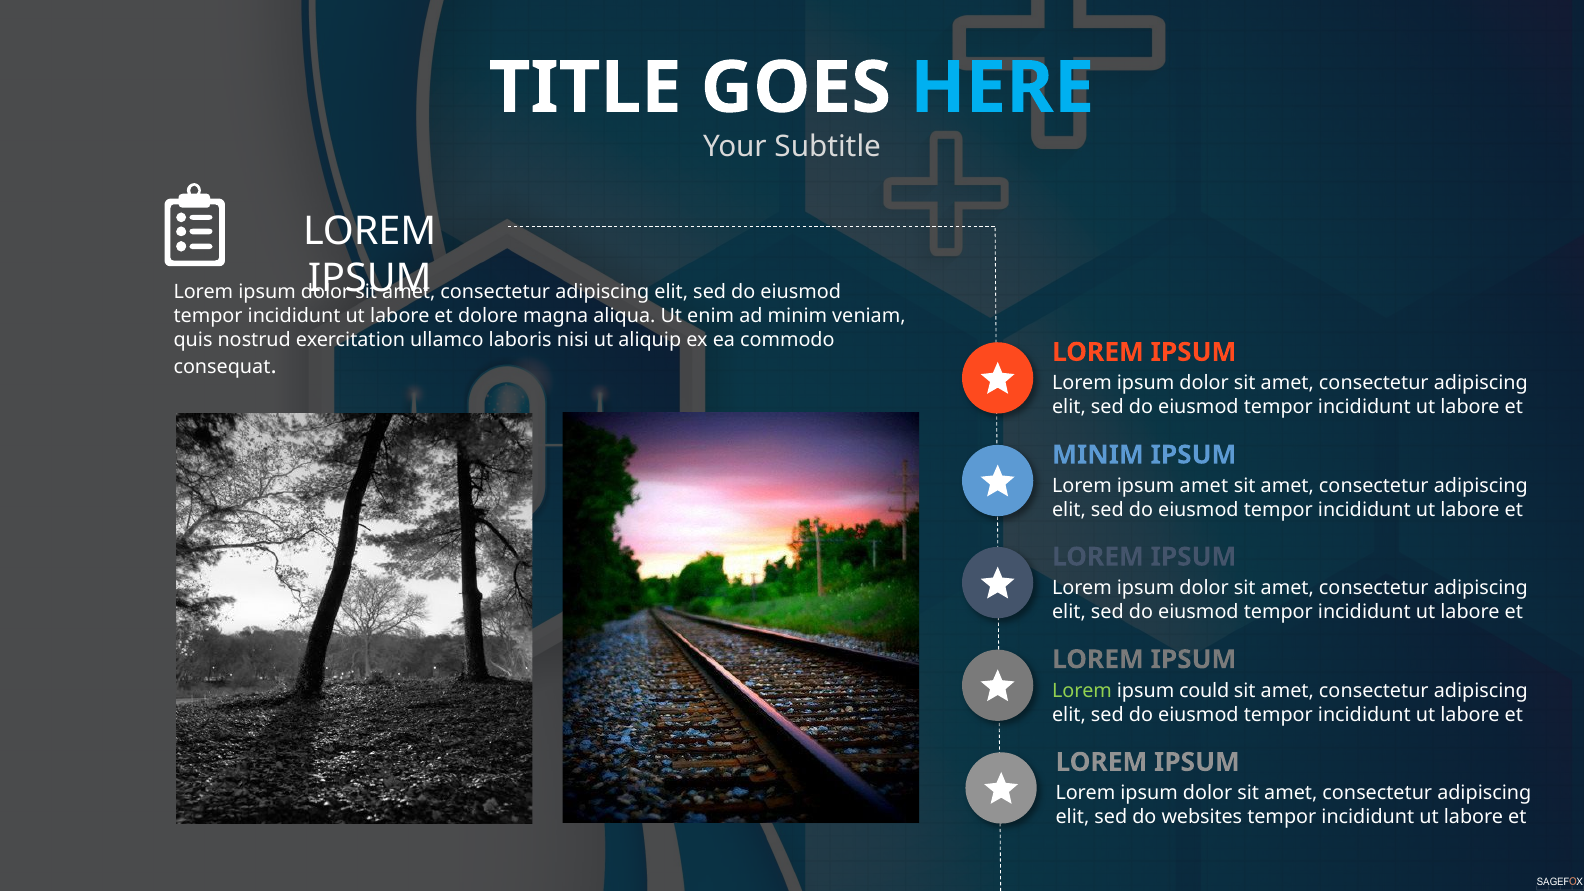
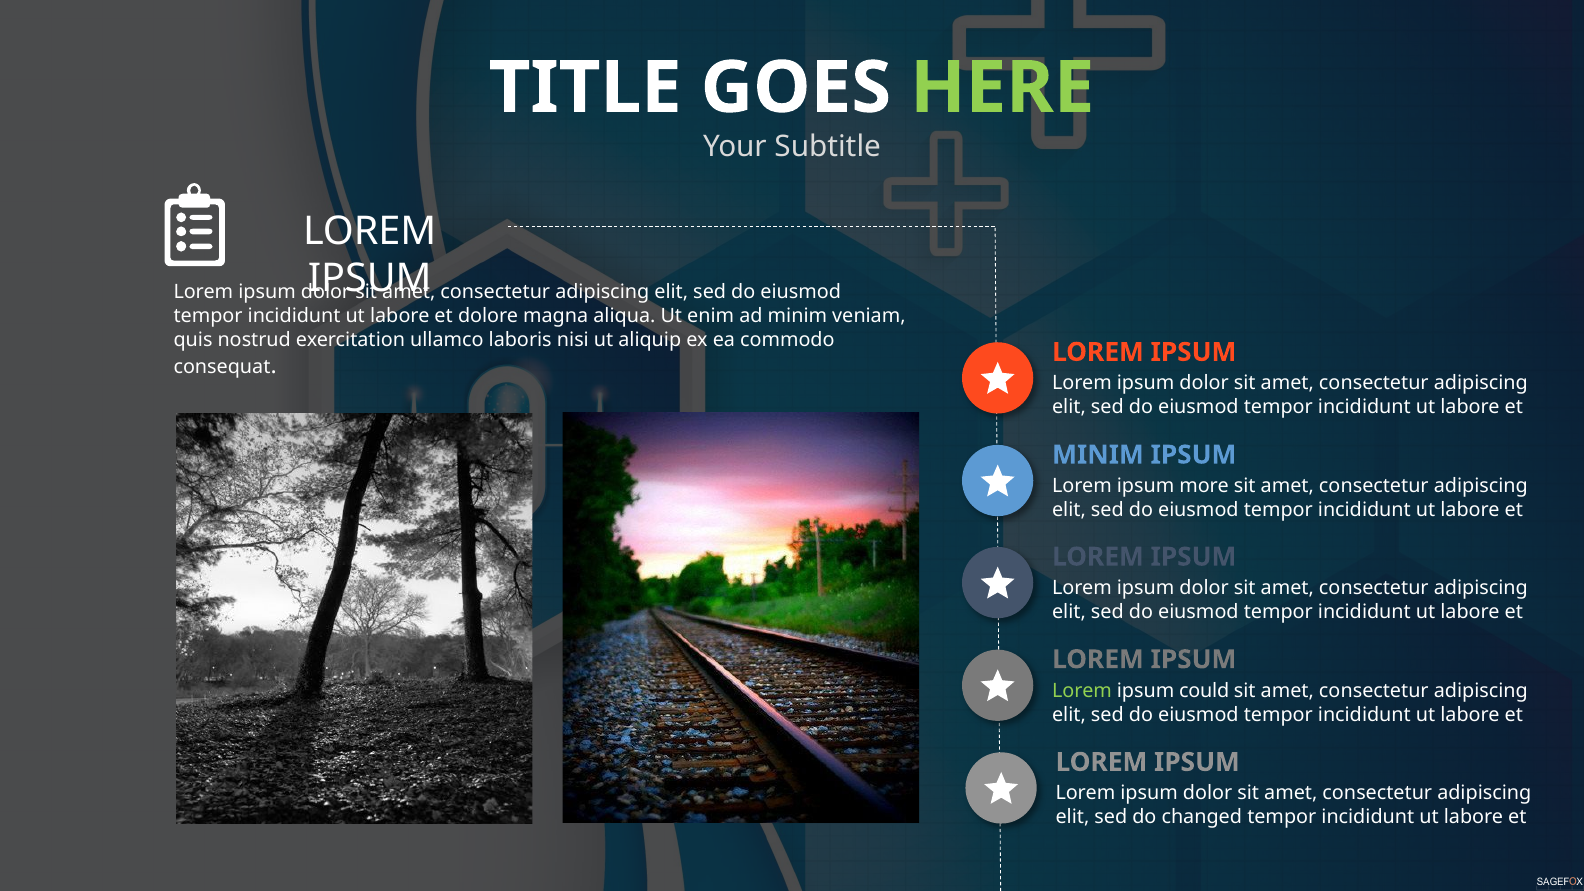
HERE colour: light blue -> light green (1002, 88)
ipsum amet: amet -> more (1204, 486)
websites: websites -> changed (1202, 817)
